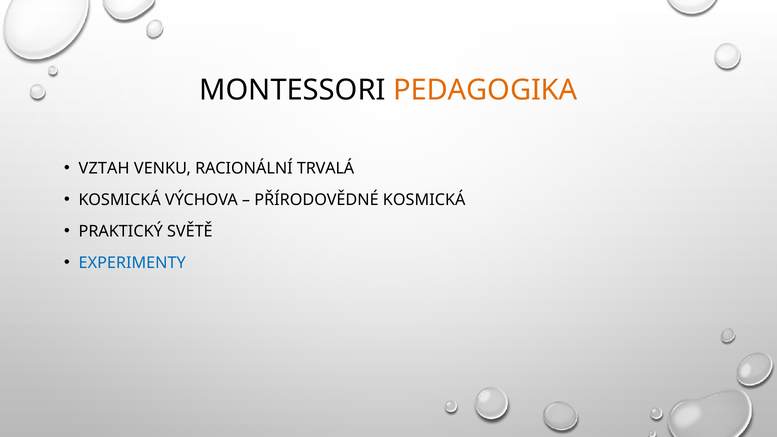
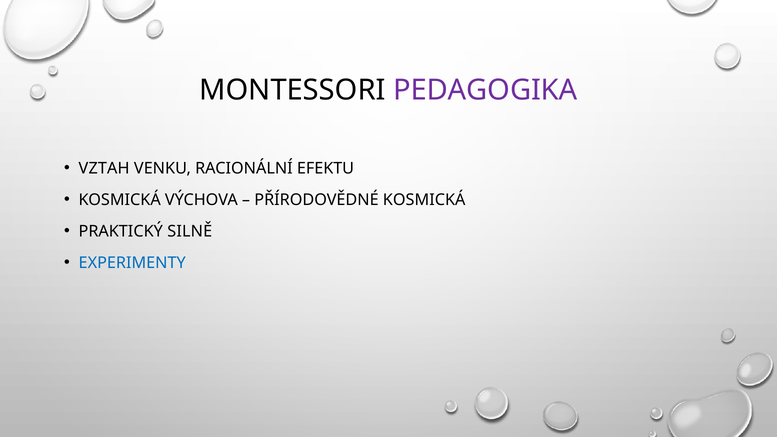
PEDAGOGIKA colour: orange -> purple (485, 90)
TRVALÁ: TRVALÁ -> EFEKTU (326, 168)
SVĚTĚ: SVĚTĚ -> SILNĚ (190, 231)
